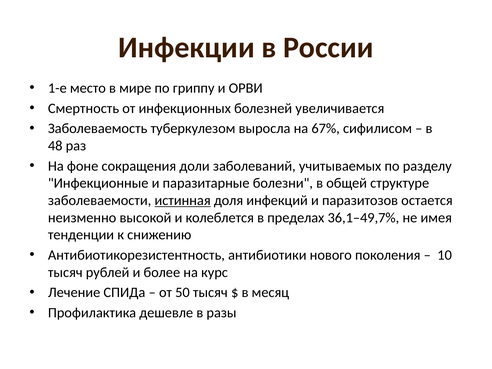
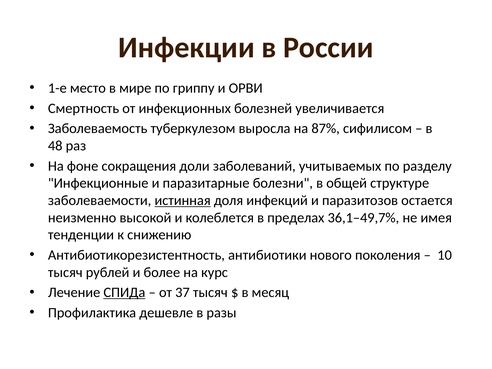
67%: 67% -> 87% (326, 129)
СПИДа underline: none -> present (124, 293)
50: 50 -> 37 (182, 293)
